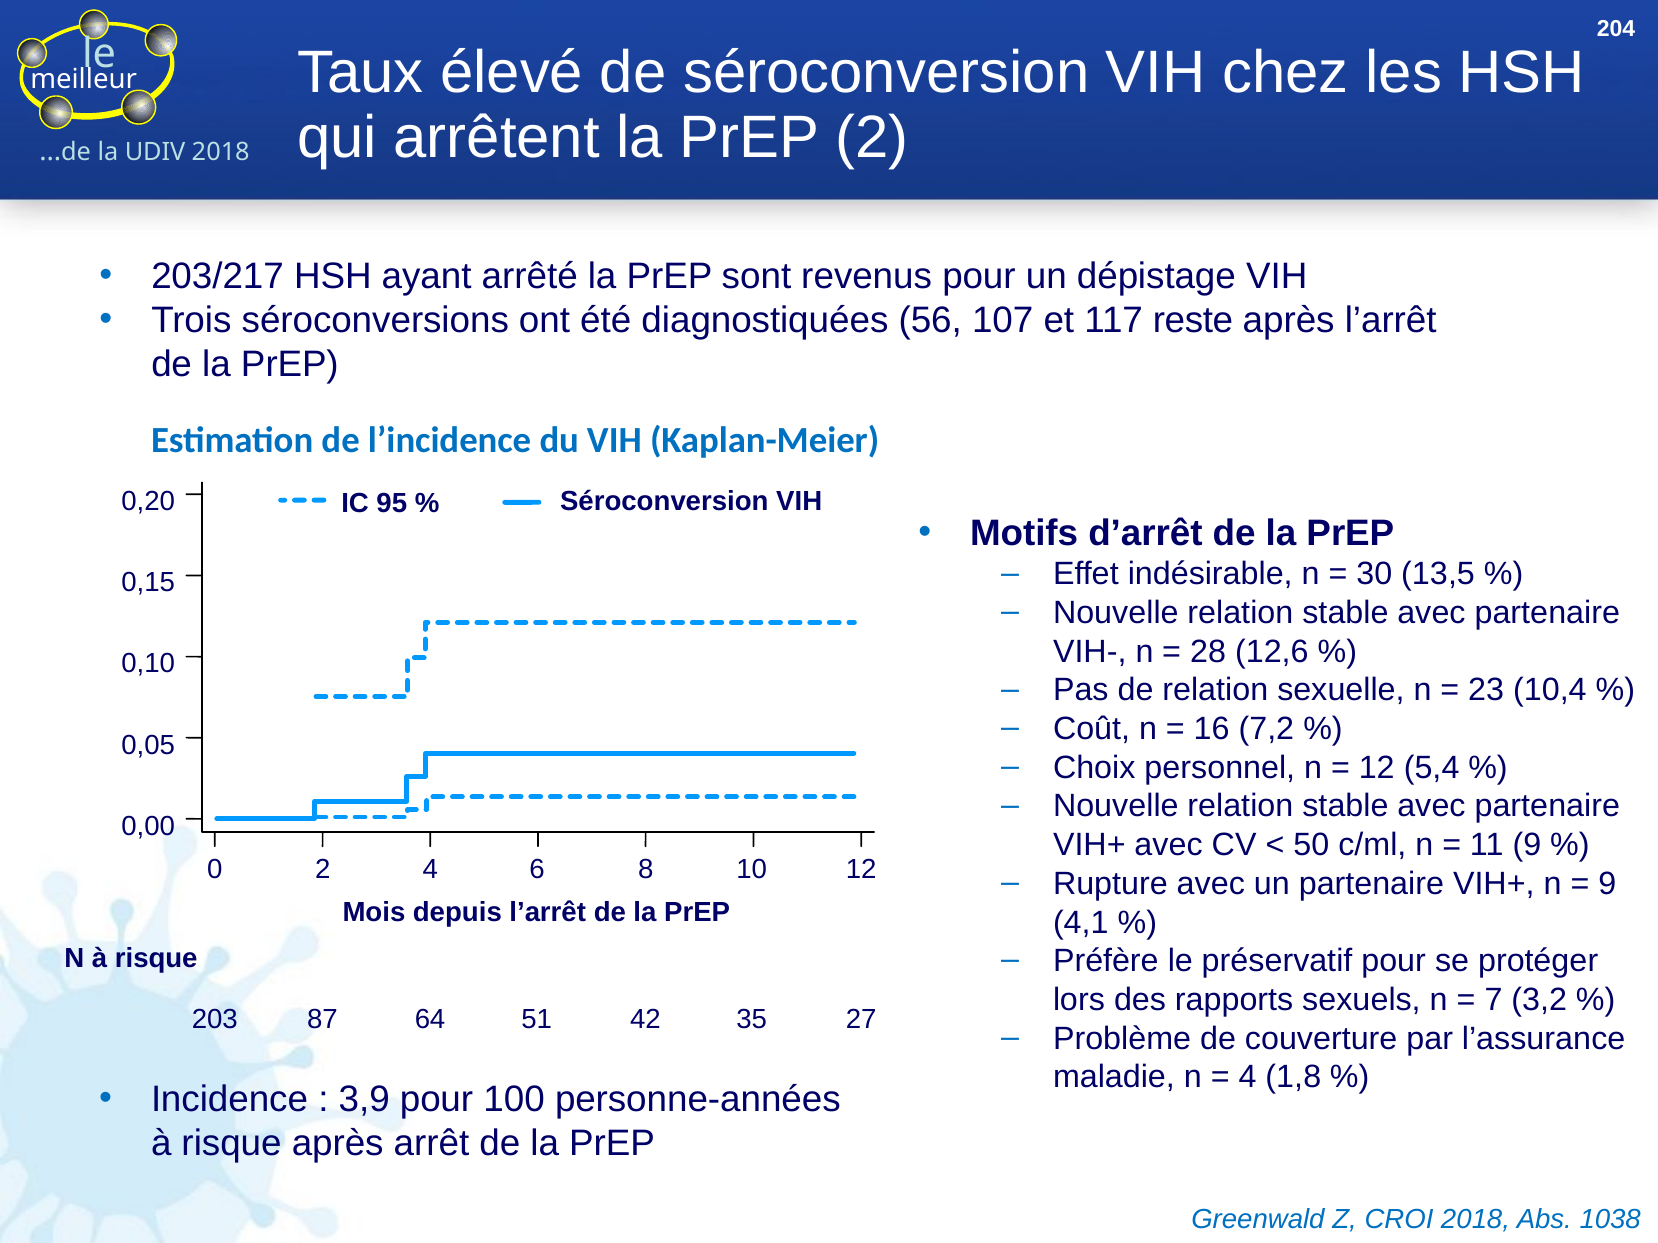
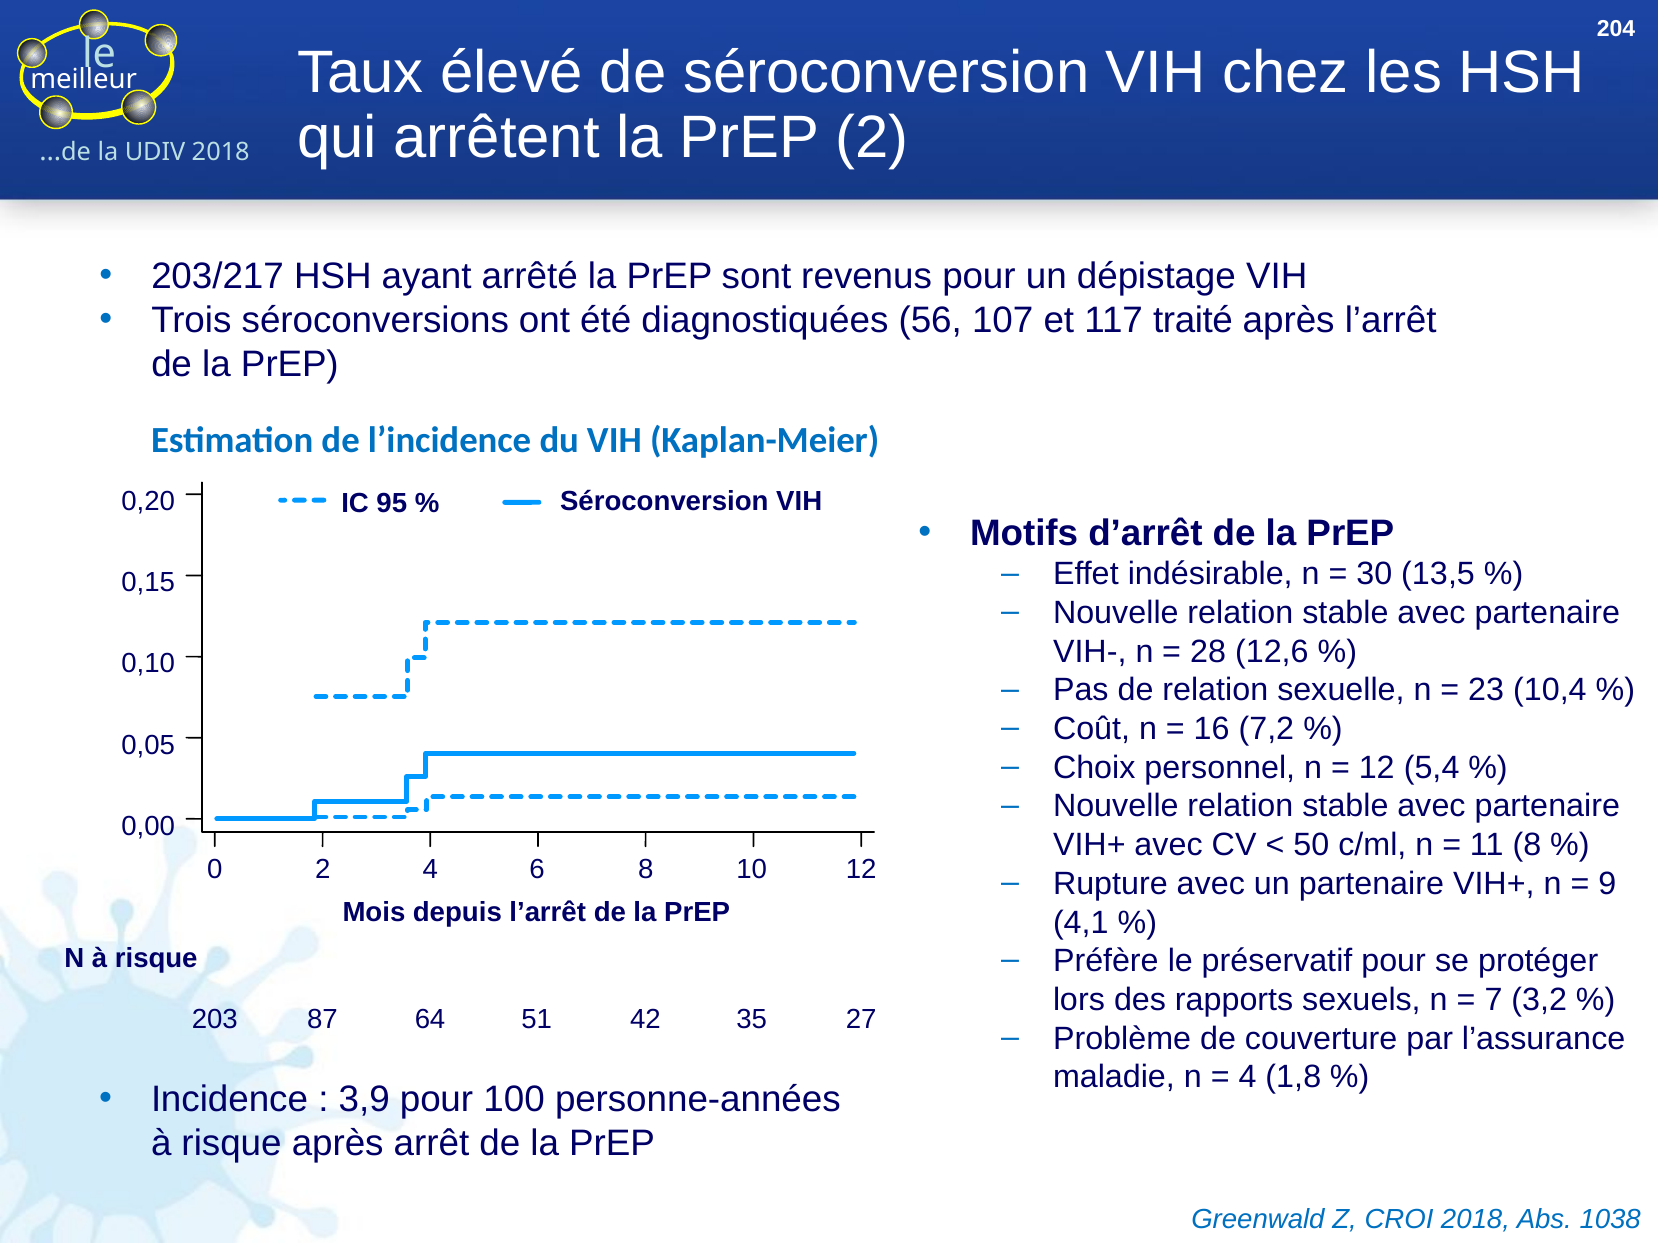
reste: reste -> traité (1193, 320)
11 9: 9 -> 8 (1527, 845)
